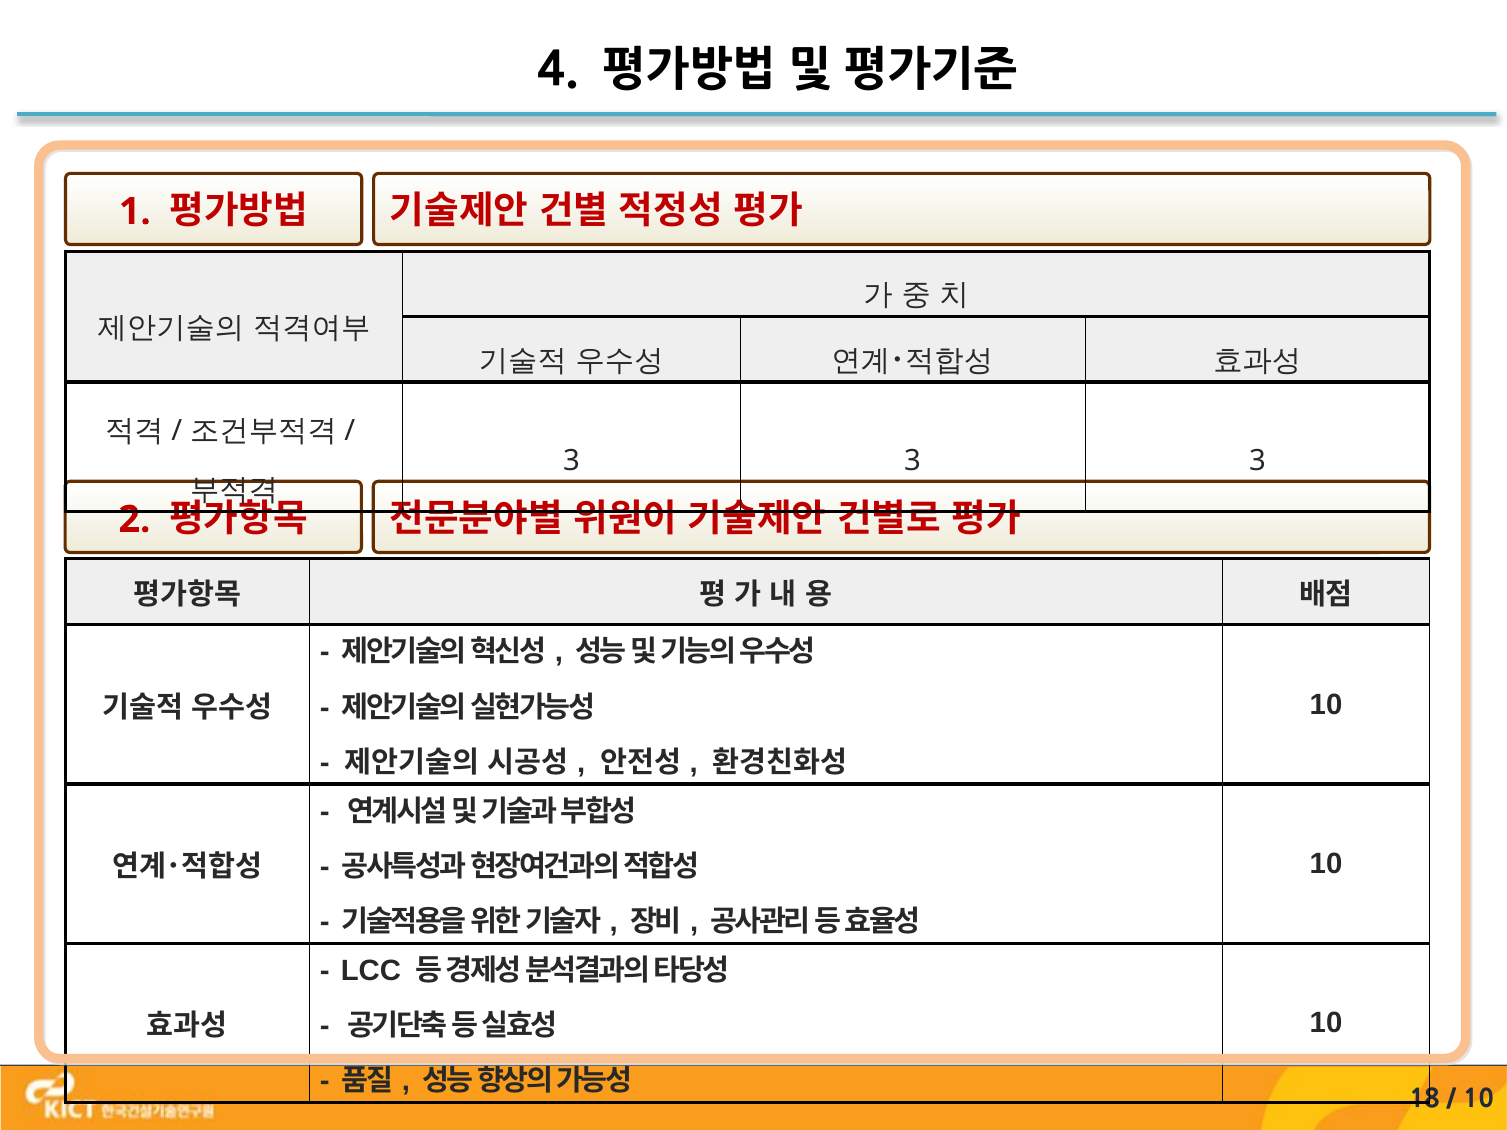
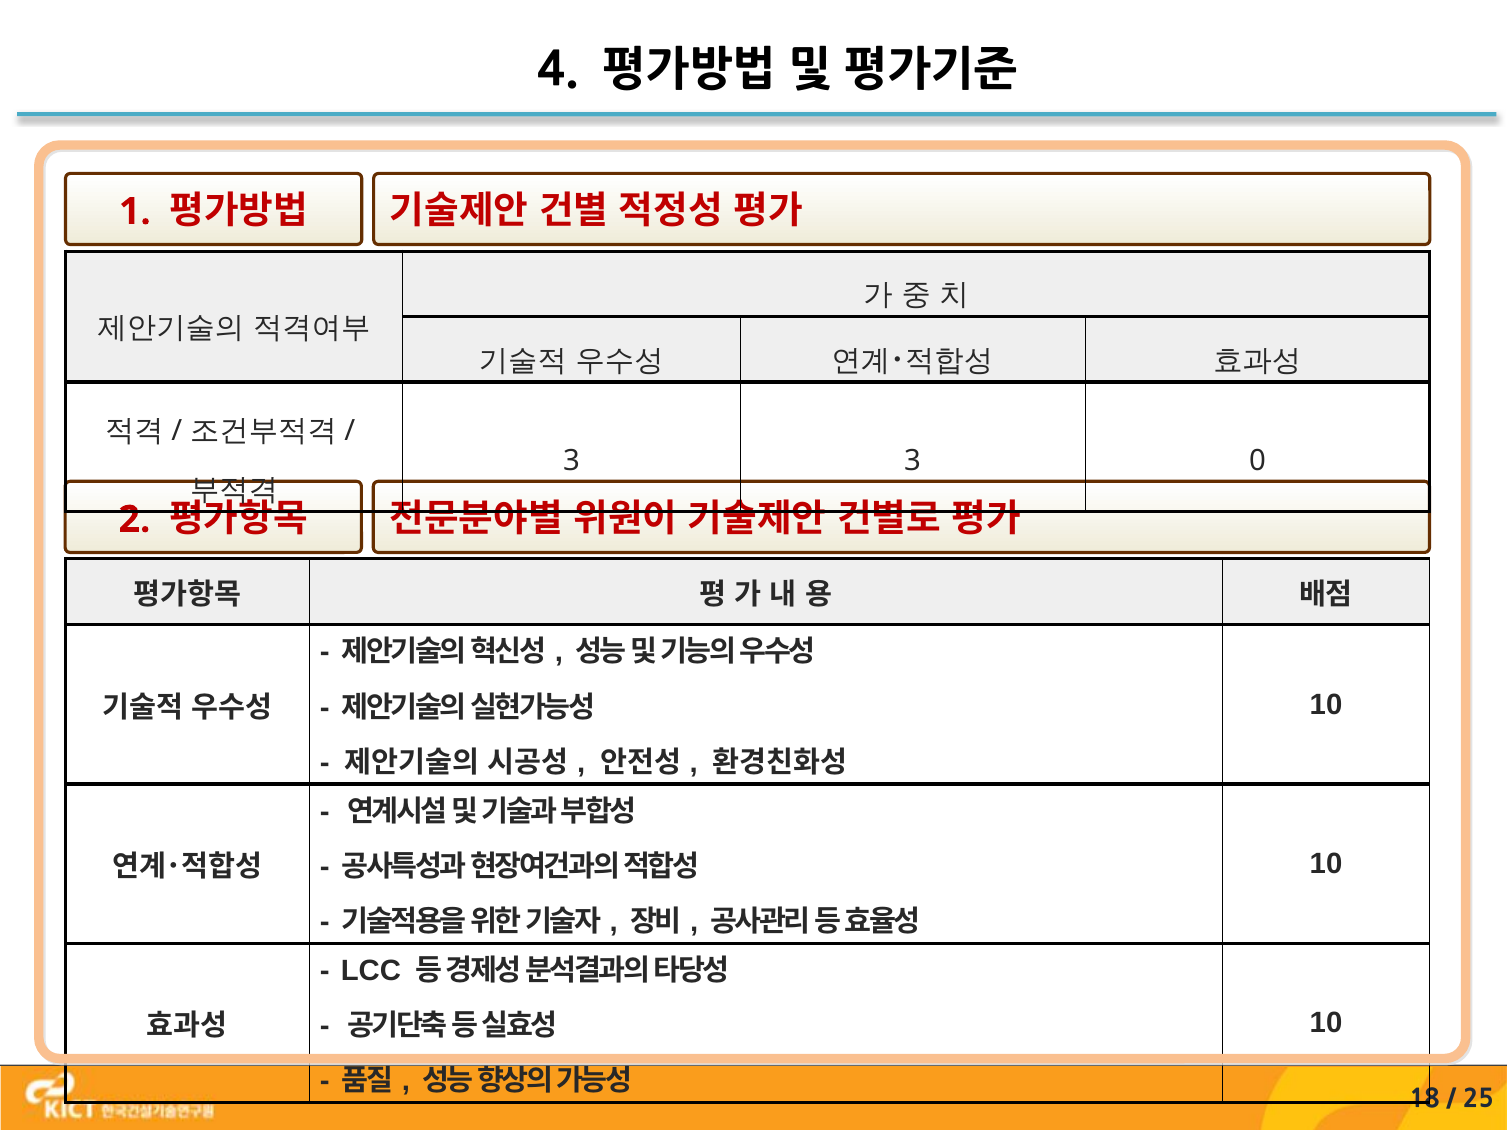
3 3 3: 3 -> 0 (1257, 461)
10: 10 -> 25 (1478, 1100)
